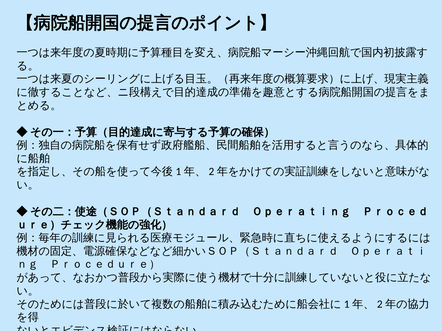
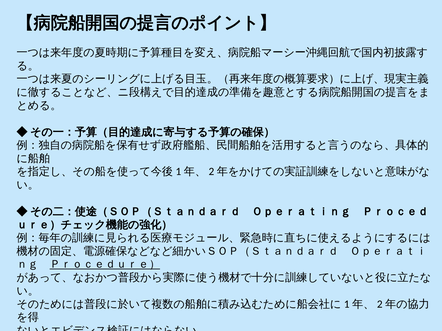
Ｐｒｏｃｅｄｕｒｅ） underline: none -> present (105, 265)
